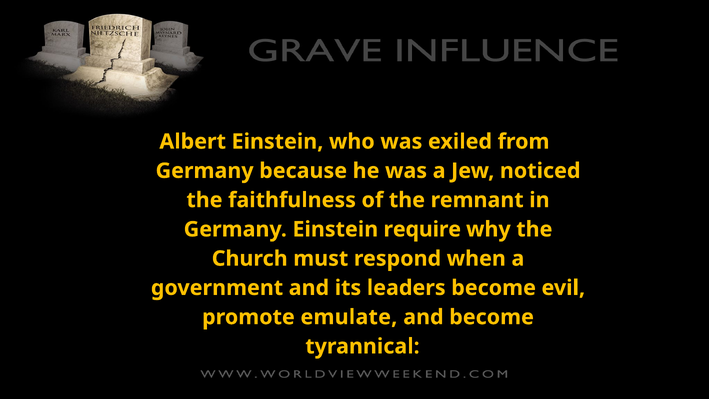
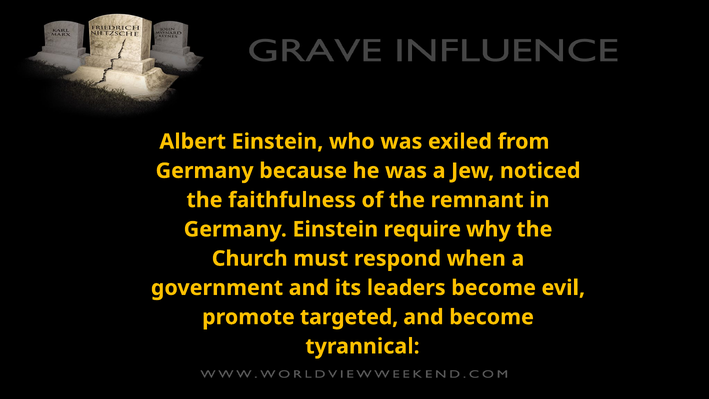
emulate: emulate -> targeted (349, 317)
